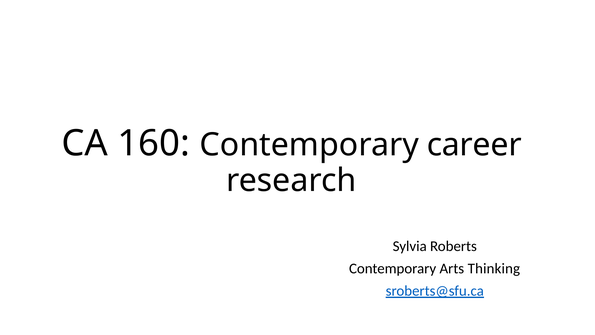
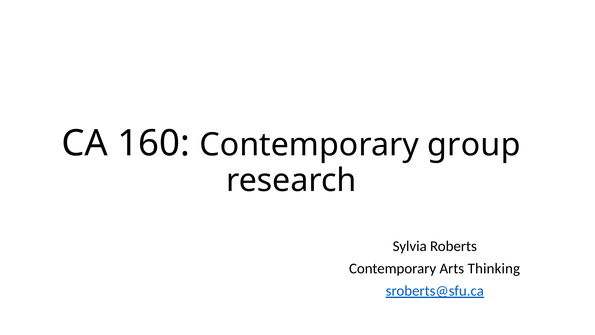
career: career -> group (474, 145)
